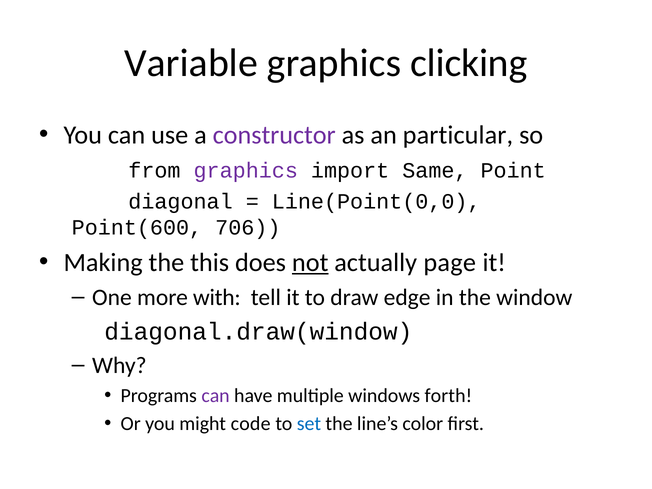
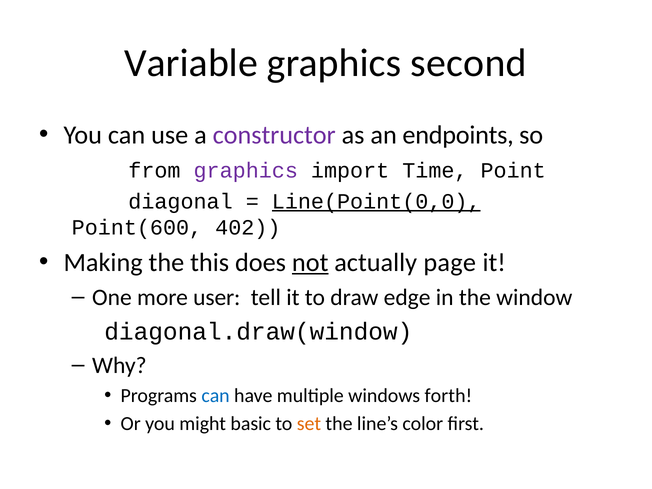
clicking: clicking -> second (469, 63)
particular: particular -> endpoints (458, 135)
Same: Same -> Time (435, 170)
Line(Point(0,0 underline: none -> present (376, 201)
706: 706 -> 402 (248, 228)
with: with -> user (217, 297)
can colour: purple -> blue (216, 396)
code: code -> basic (251, 424)
set colour: blue -> orange (309, 424)
